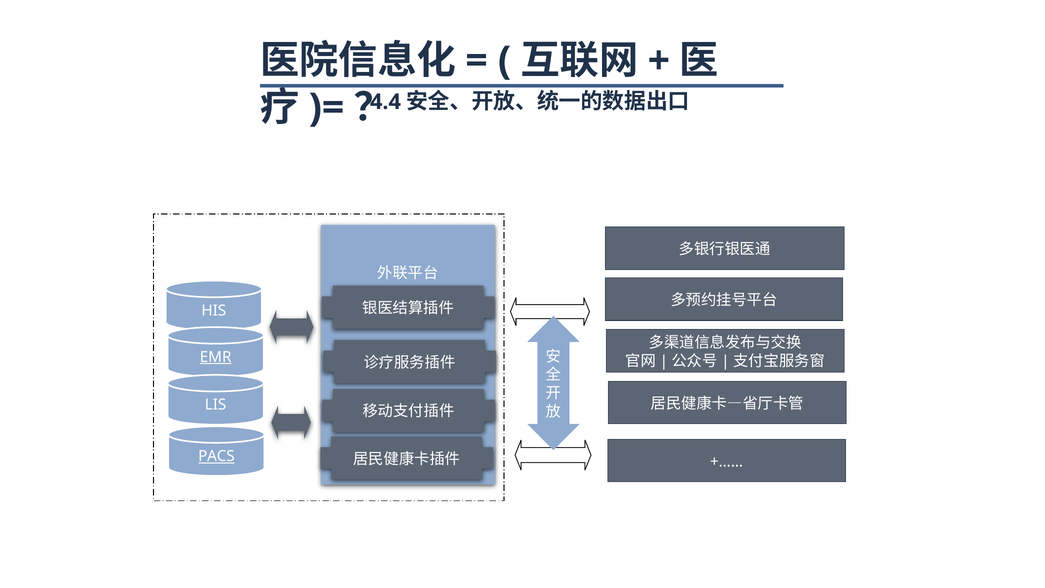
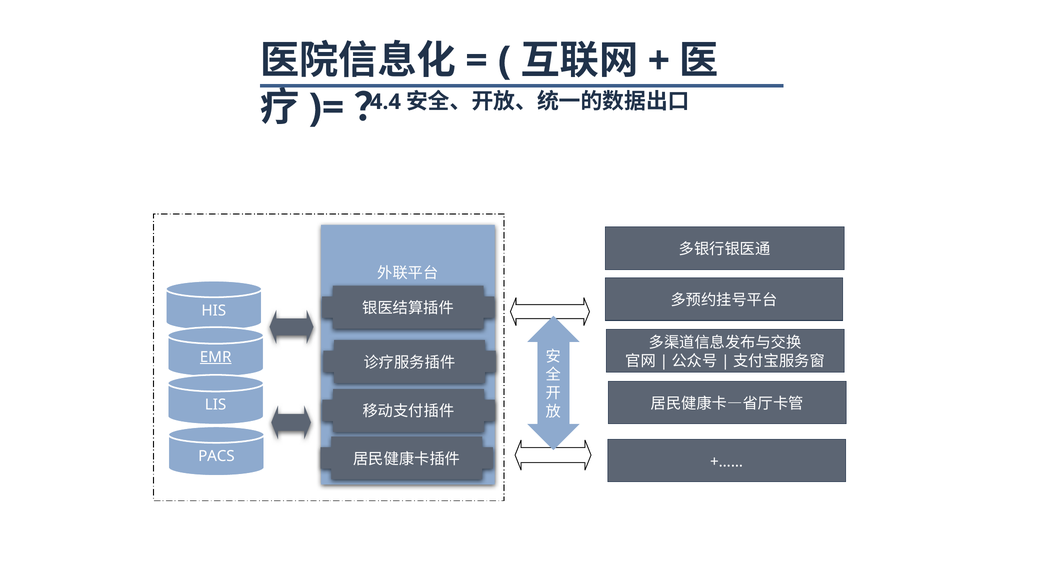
PACS underline: present -> none (216, 456)
